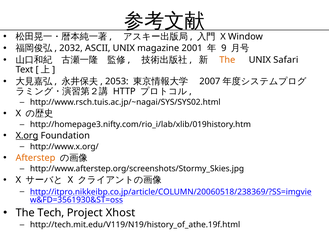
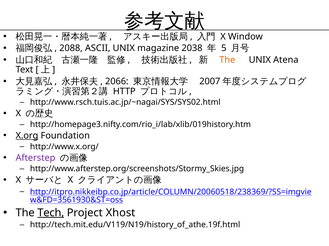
2032: 2032 -> 2088 (71, 48)
2001: 2001 -> 2038 (192, 48)
9: 9 -> 5 (224, 48)
Safari: Safari -> Atena (286, 60)
2053: 2053 -> 2066 (117, 82)
Afterstep colour: orange -> purple (35, 158)
Tech underline: none -> present (51, 213)
